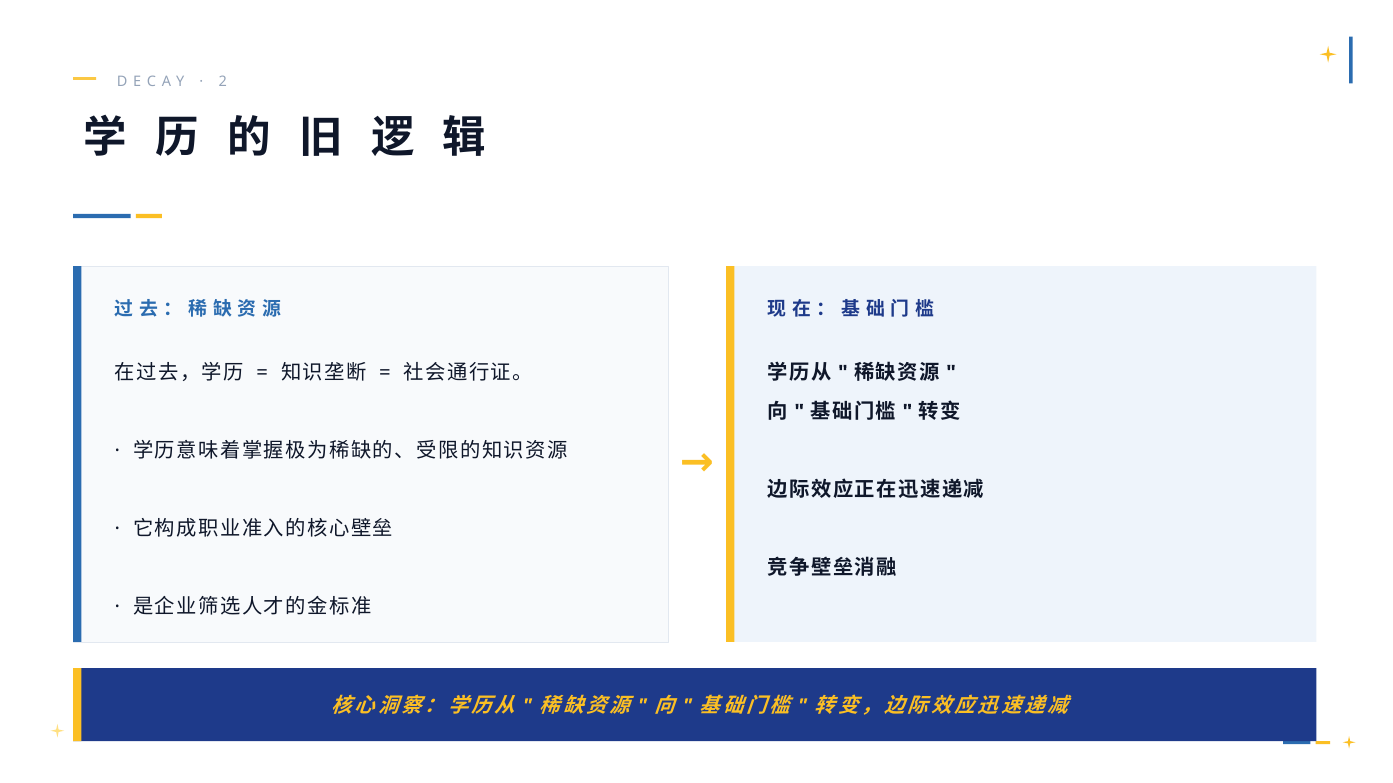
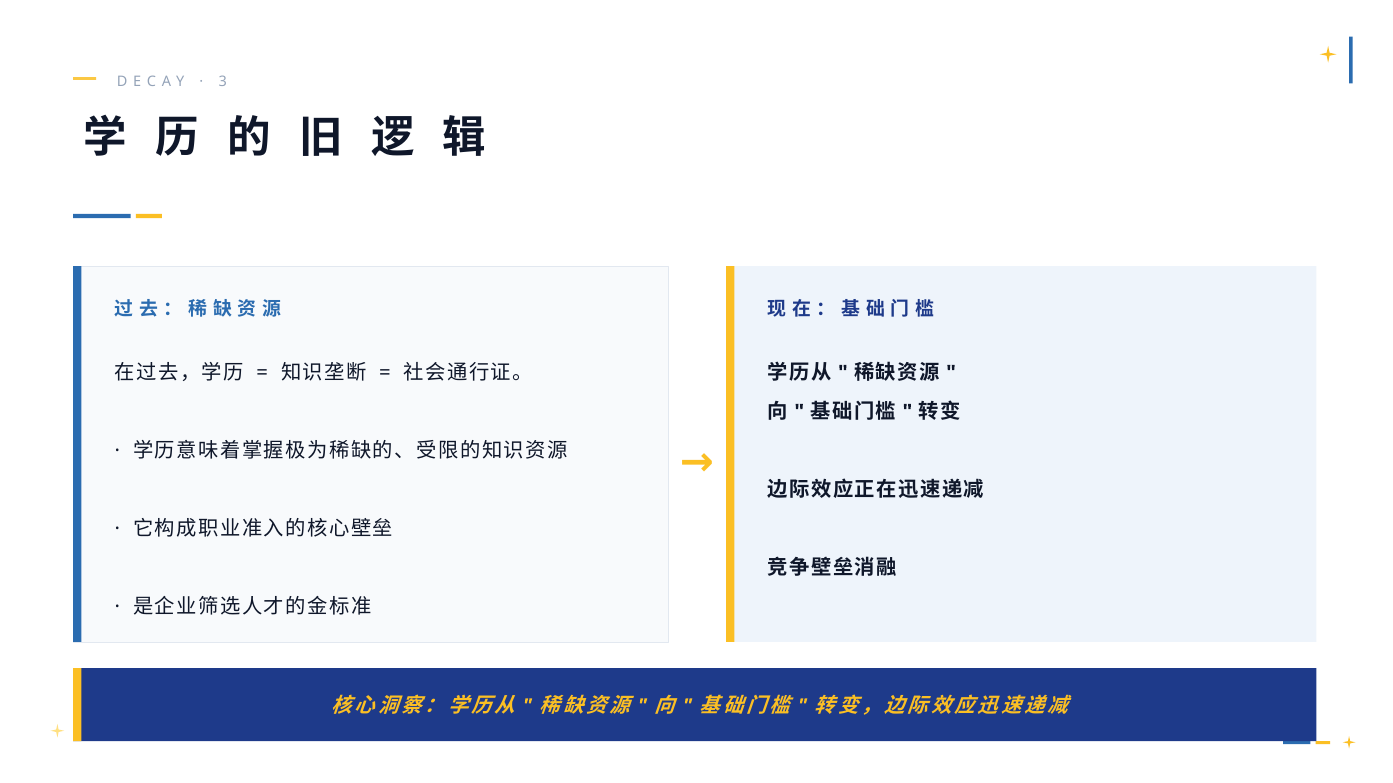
2: 2 -> 3 (223, 81)
